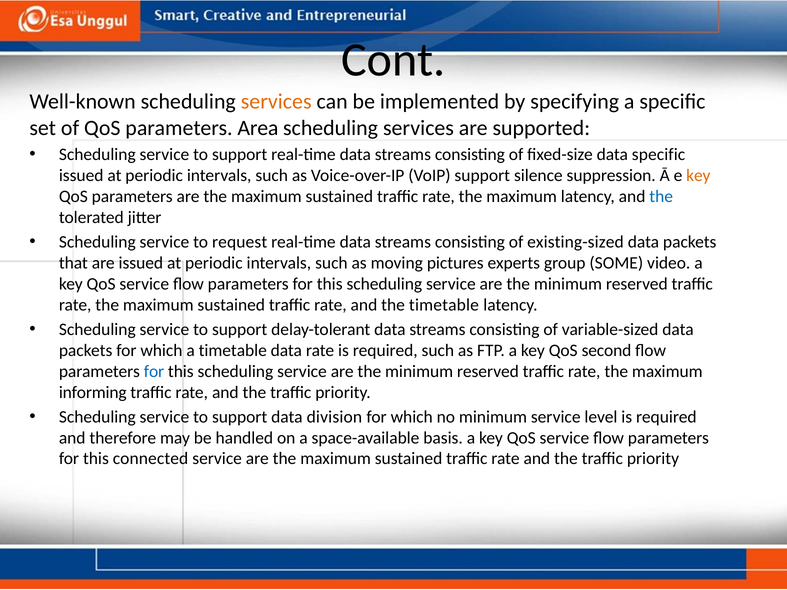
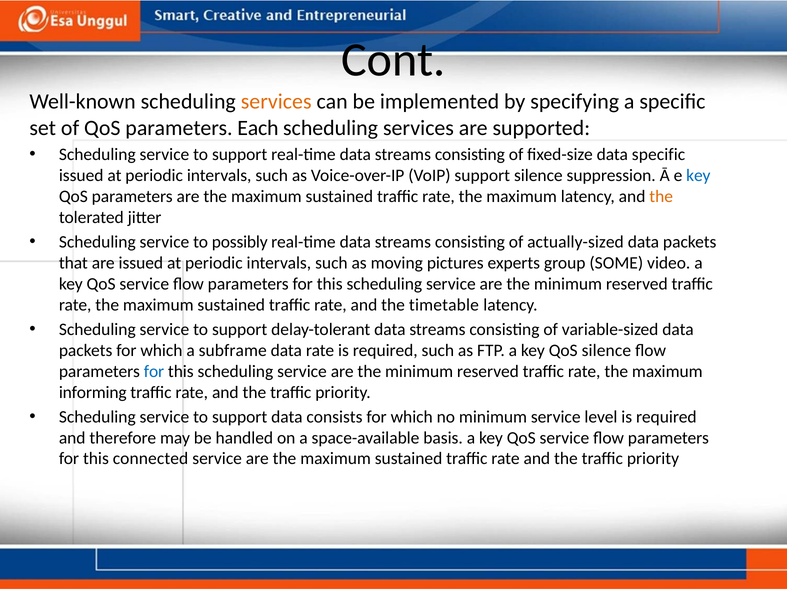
Area: Area -> Each (258, 128)
key colour: orange -> blue (698, 176)
the colour: blue -> orange (661, 197)
request: request -> possibly (240, 242)
existing-sized: existing-sized -> actually-sized (575, 242)
a timetable: timetable -> subframe (233, 351)
QoS second: second -> silence (606, 351)
division: division -> consists (334, 417)
